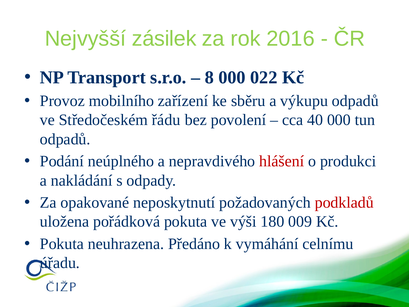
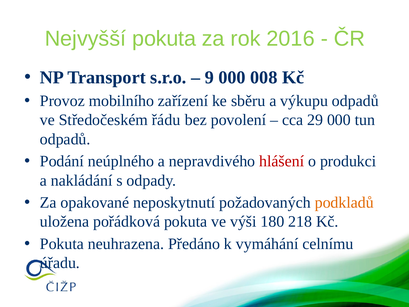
Nejvyšší zásilek: zásilek -> pokuta (164, 39)
8: 8 -> 9 (209, 77)
022: 022 -> 008 (264, 77)
40: 40 -> 29 (315, 120)
podkladů colour: red -> orange (344, 203)
009: 009 -> 218 (300, 222)
